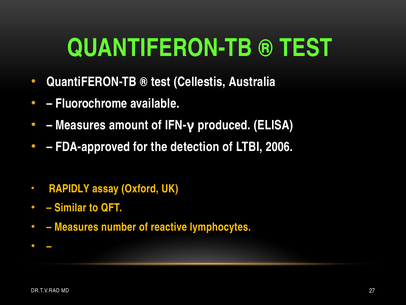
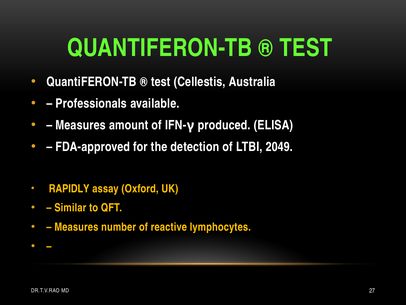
Fluorochrome: Fluorochrome -> Professionals (91, 103)
2006: 2006 -> 2049 (279, 147)
